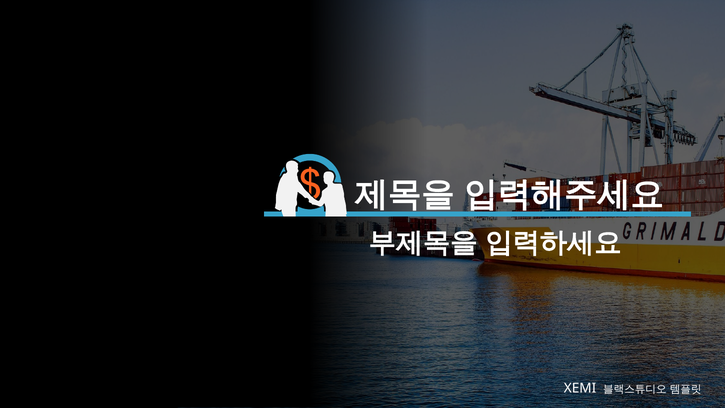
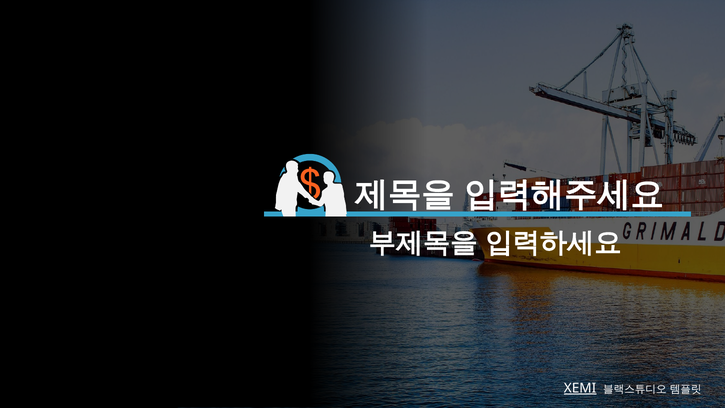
XEMI underline: none -> present (580, 388)
